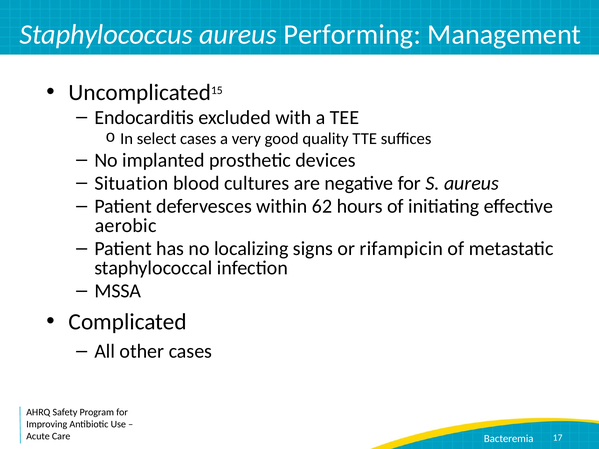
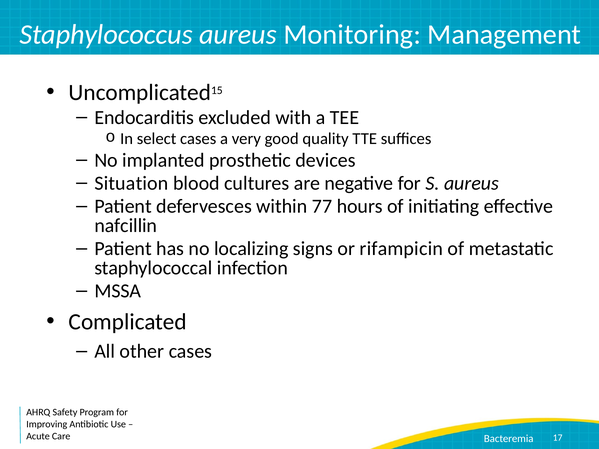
Performing: Performing -> Monitoring (352, 34)
62: 62 -> 77 (322, 207)
aerobic: aerobic -> nafcillin (126, 226)
